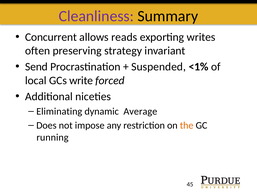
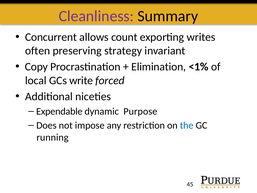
reads: reads -> count (124, 37)
Send: Send -> Copy (36, 67)
Suspended: Suspended -> Elimination (159, 67)
Eliminating: Eliminating -> Expendable (59, 111)
Average: Average -> Purpose (140, 111)
the colour: orange -> blue (187, 125)
